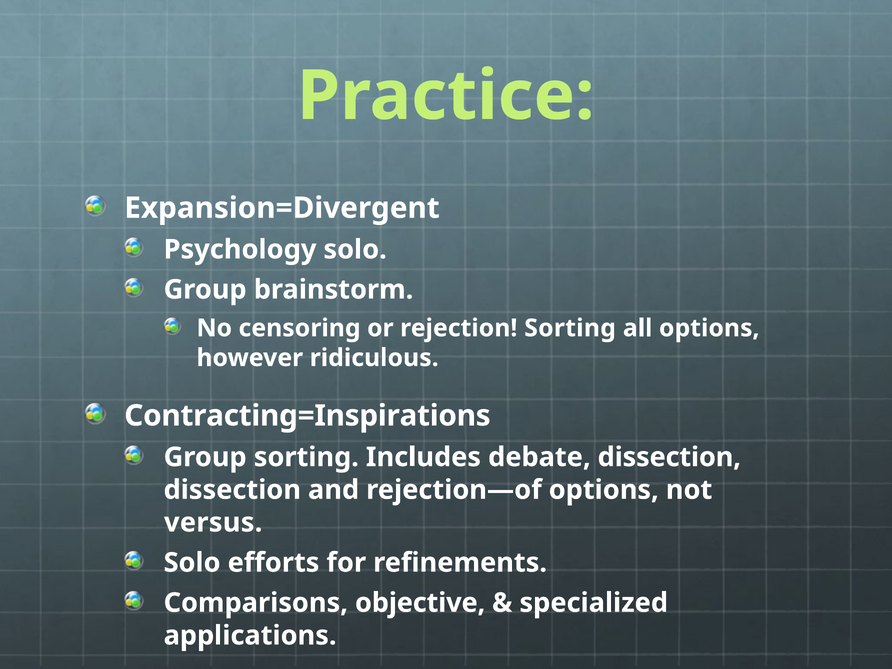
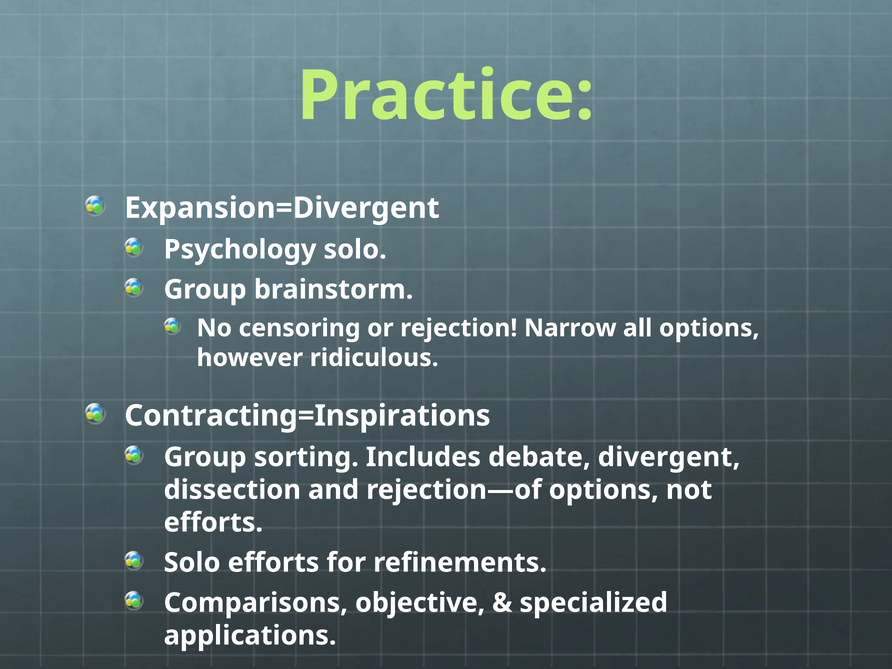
rejection Sorting: Sorting -> Narrow (570, 328)
debate dissection: dissection -> divergent (669, 457)
versus: versus -> efforts (213, 523)
